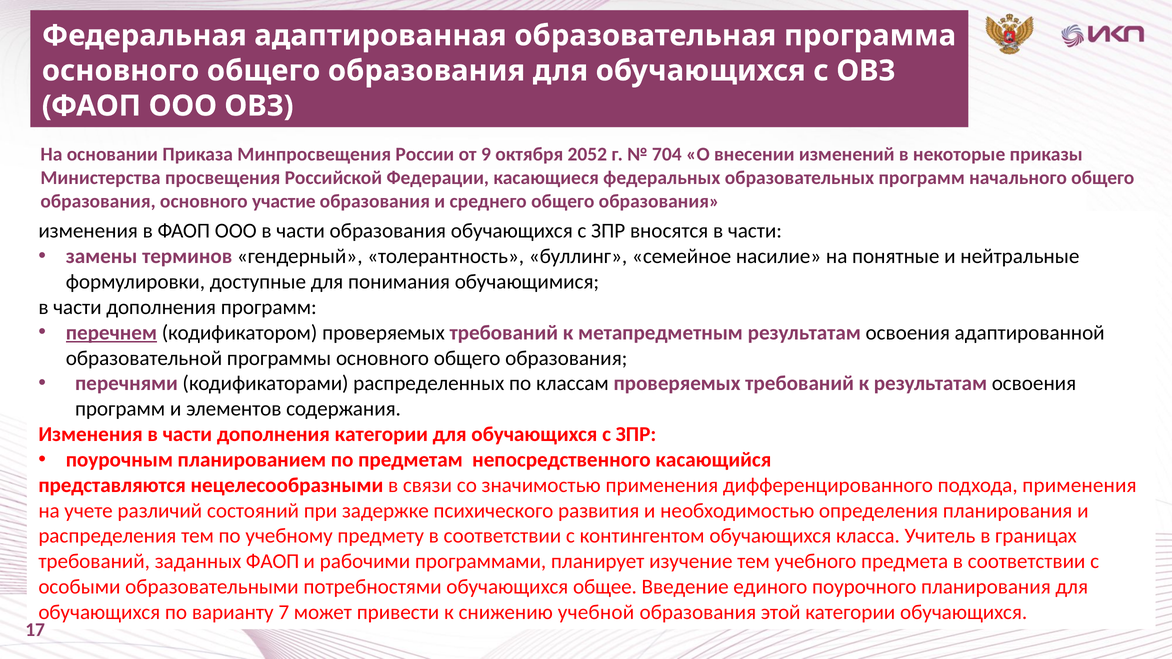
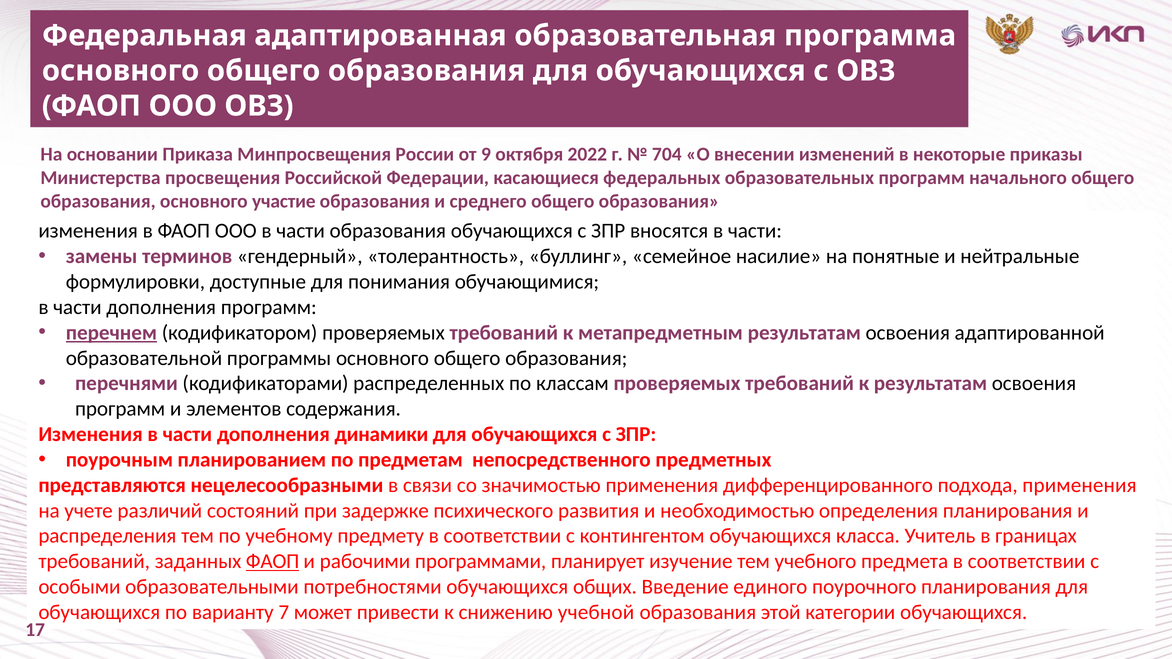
2052: 2052 -> 2022 (587, 154)
дополнения категории: категории -> динамики (381, 434)
касающийся: касающийся -> предметных (713, 460)
ФАОП underline: none -> present (273, 562)
общее: общее -> общих (605, 587)
